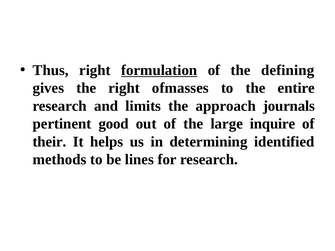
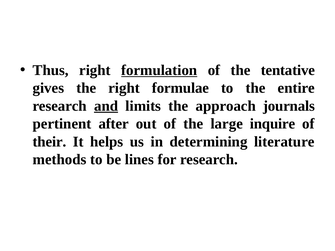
defining: defining -> tentative (288, 70)
ofmasses: ofmasses -> formulae (180, 88)
and underline: none -> present (106, 106)
good: good -> after (114, 124)
identified: identified -> literature (284, 142)
